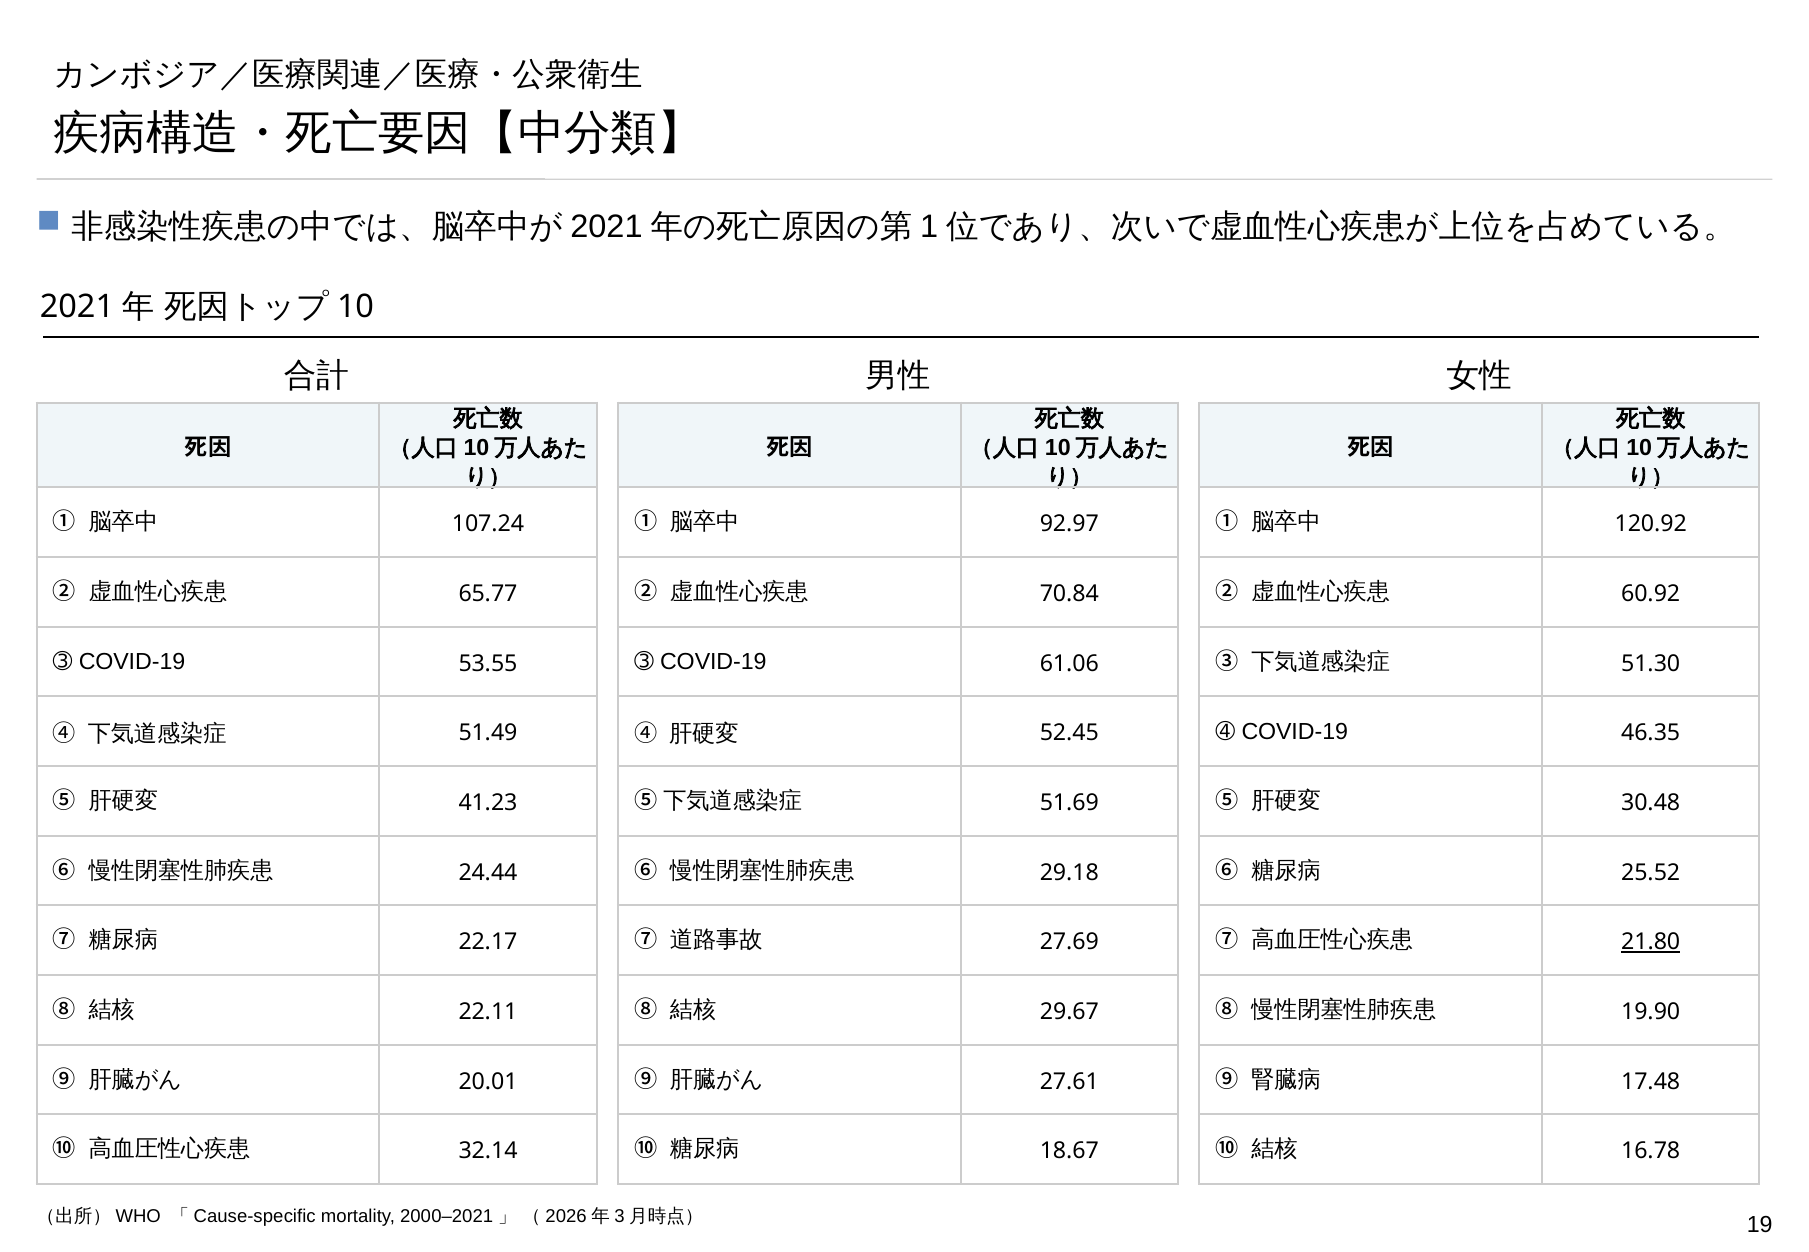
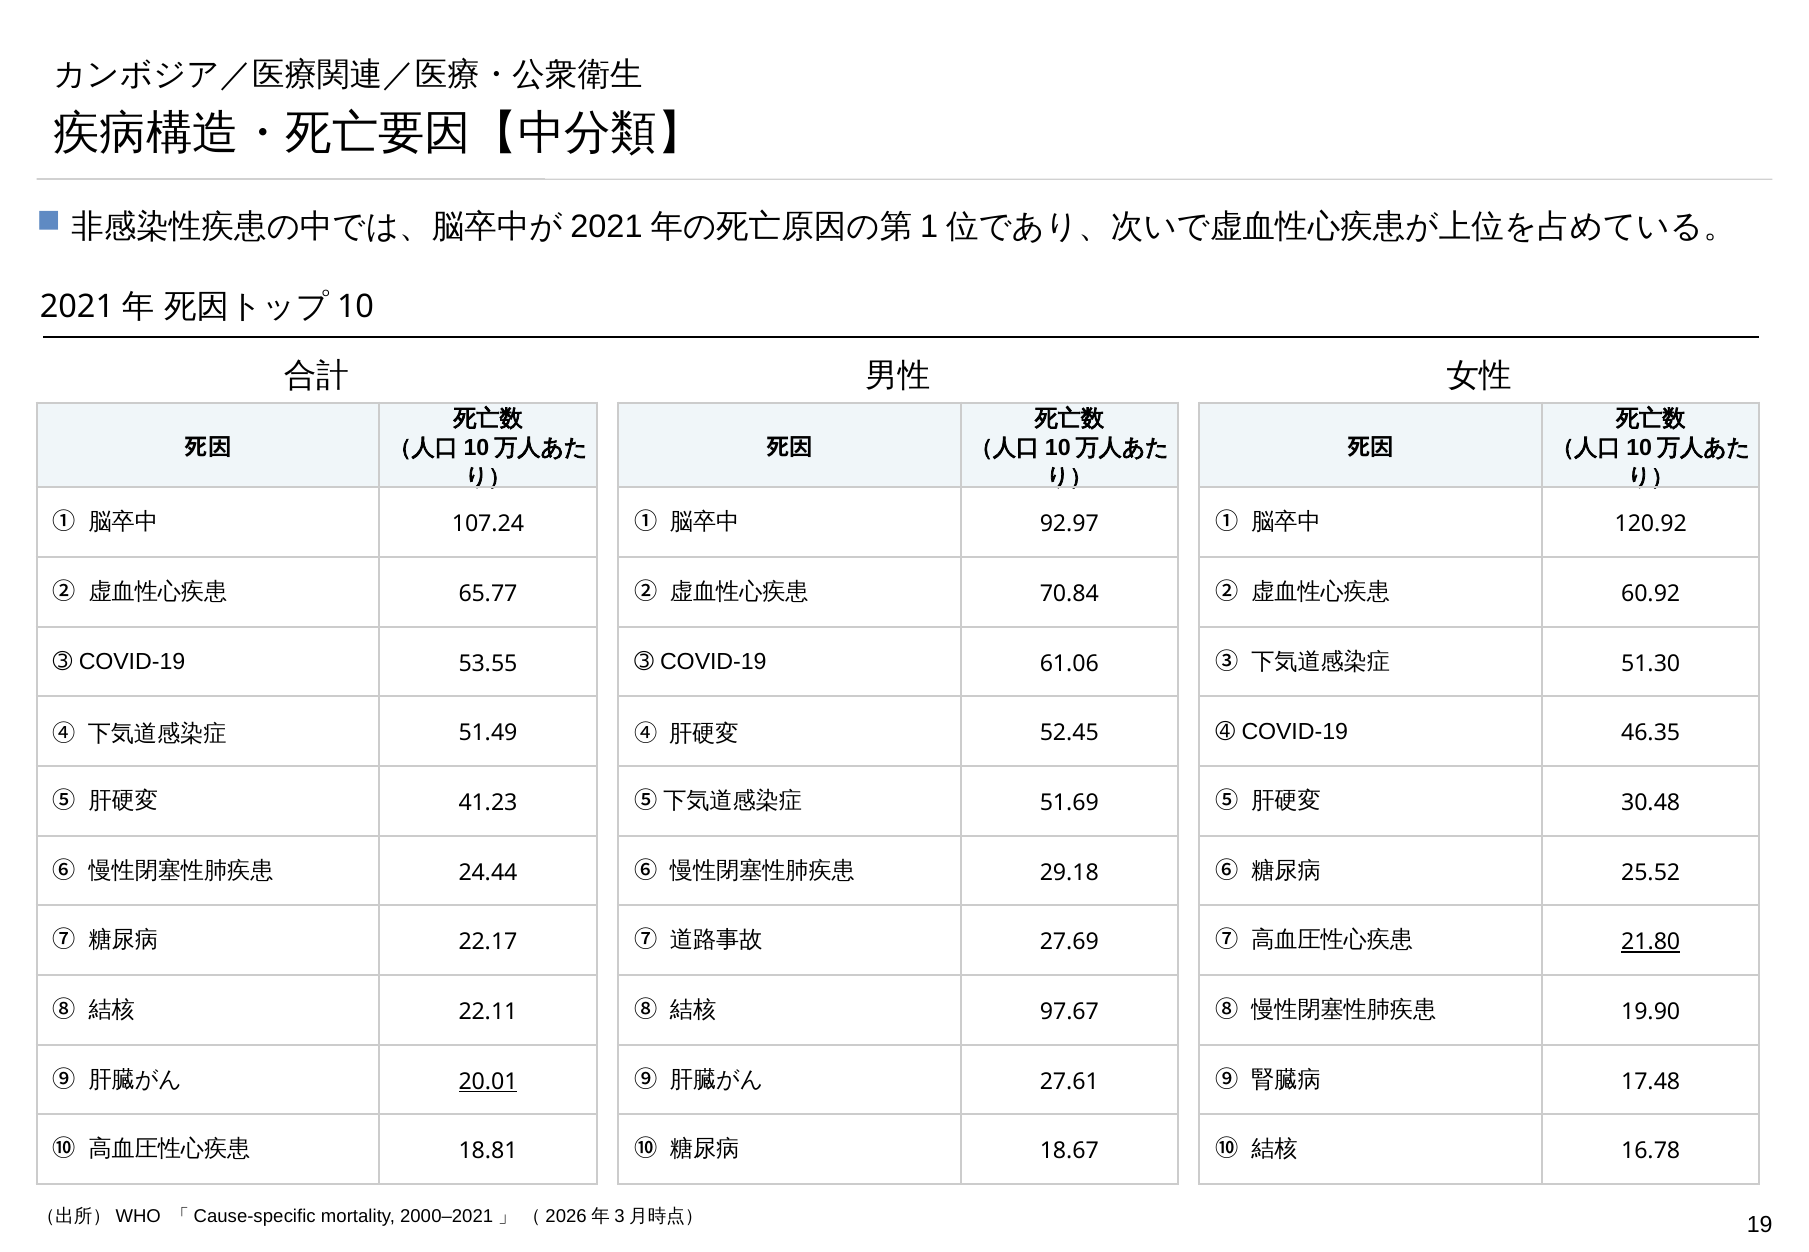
29.67: 29.67 -> 97.67 (1069, 1012)
20.01 underline: none -> present (488, 1082)
32.14: 32.14 -> 18.81 (488, 1151)
